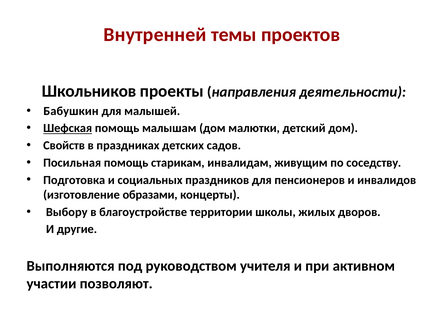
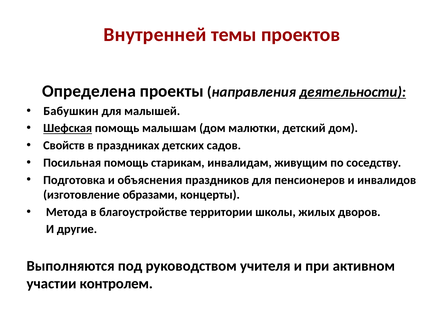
Школьников: Школьников -> Определена (89, 91)
деятельности underline: none -> present (353, 92)
социальных: социальных -> объяснения (150, 180)
Выбору: Выбору -> Метода (67, 212)
позволяют: позволяют -> контролем (116, 284)
